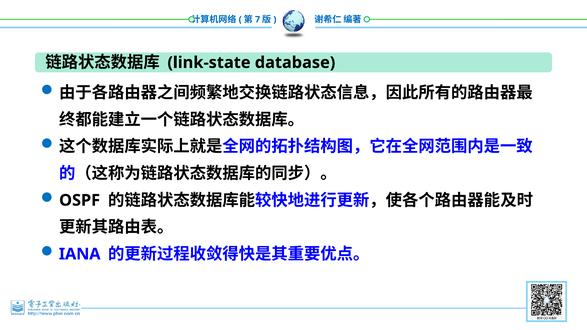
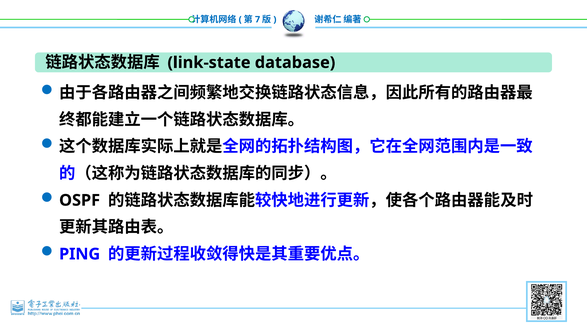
IANA: IANA -> PING (80, 254)
